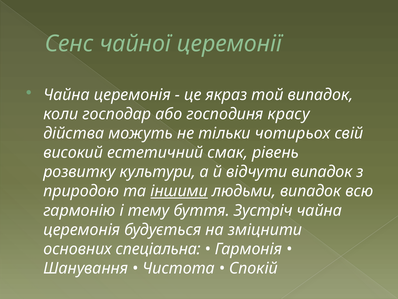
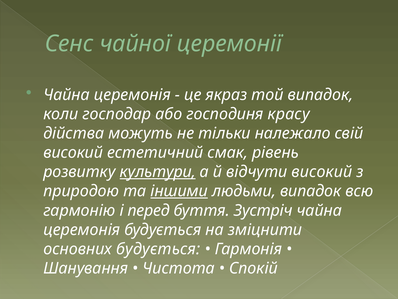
чотирьох: чотирьох -> належало (293, 133)
культури underline: none -> present (158, 172)
відчути випадок: випадок -> високий (322, 172)
тему: тему -> перед (149, 210)
основних спеціальна: спеціальна -> будується (158, 249)
